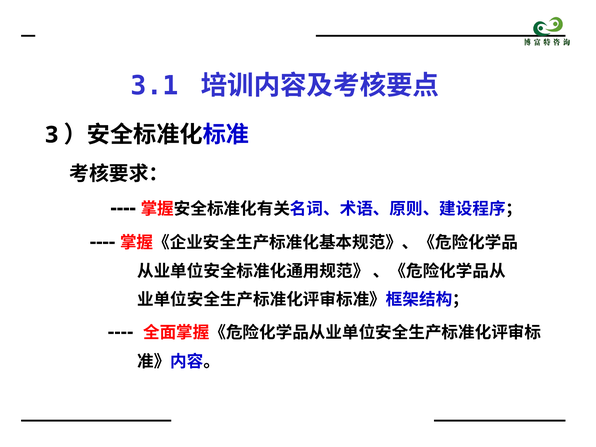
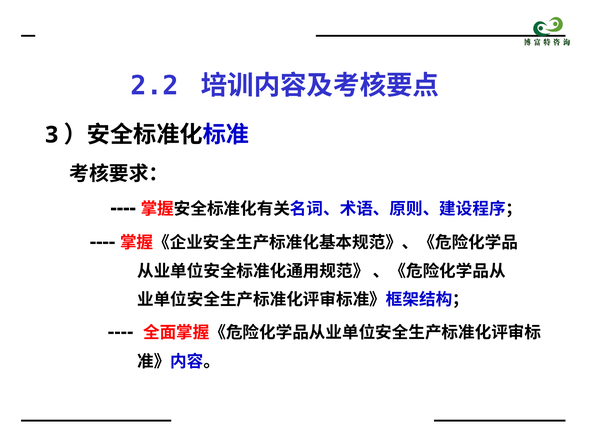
3.1: 3.1 -> 2.2 (154, 86)
